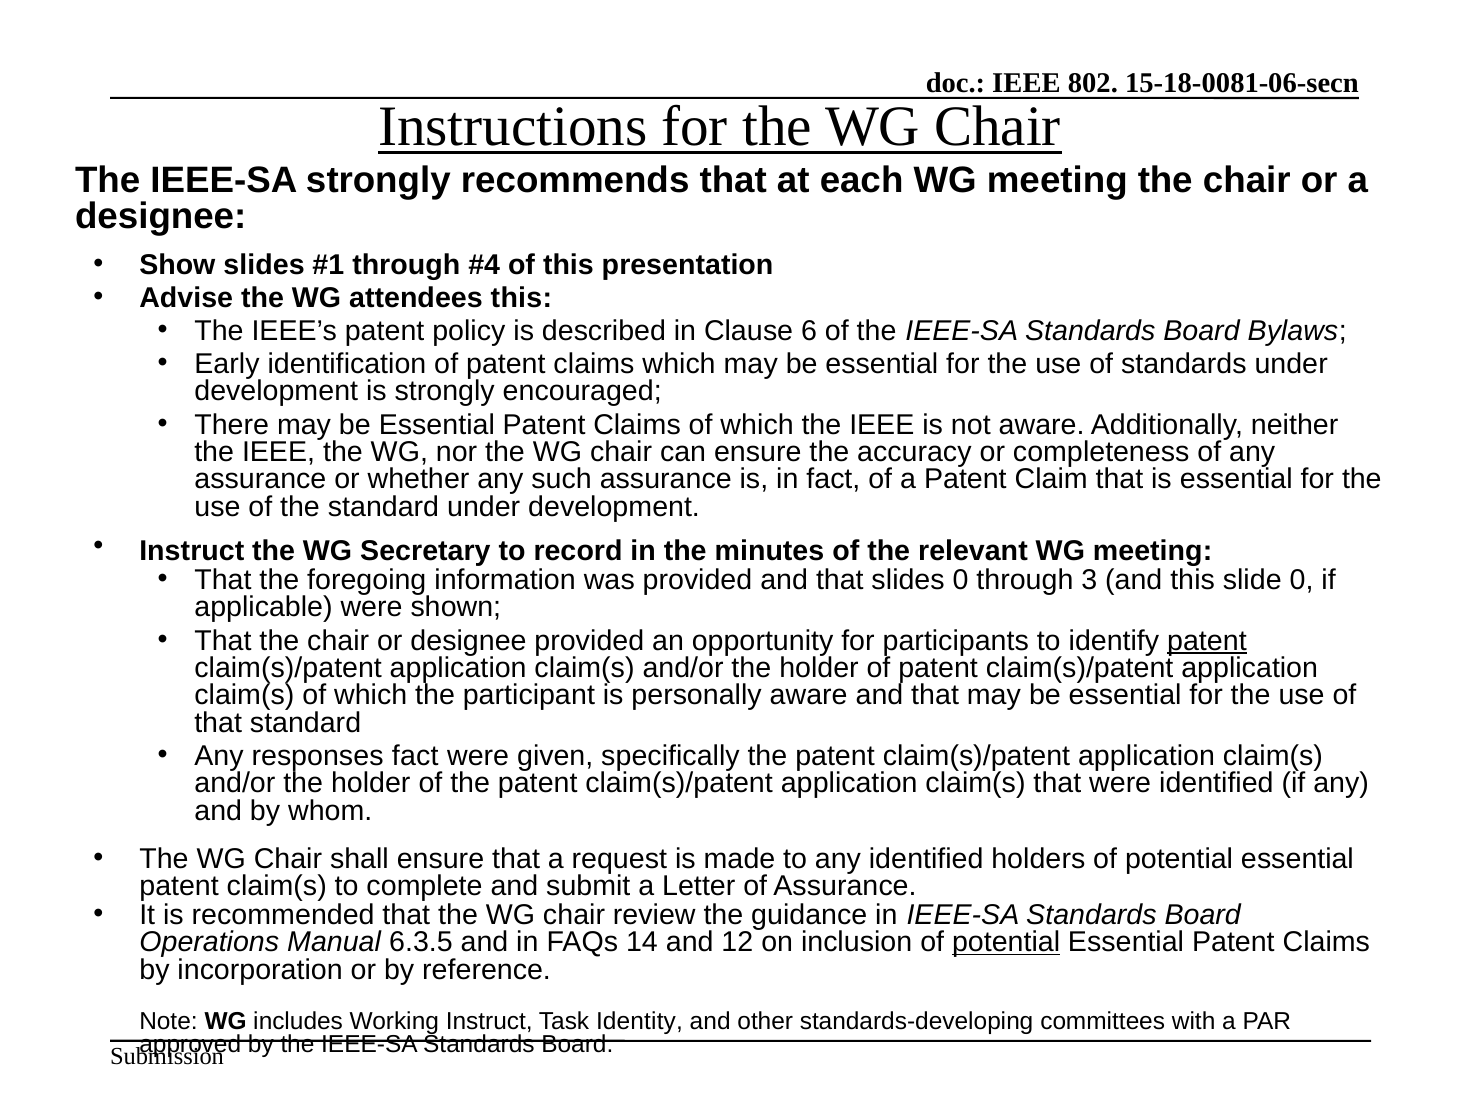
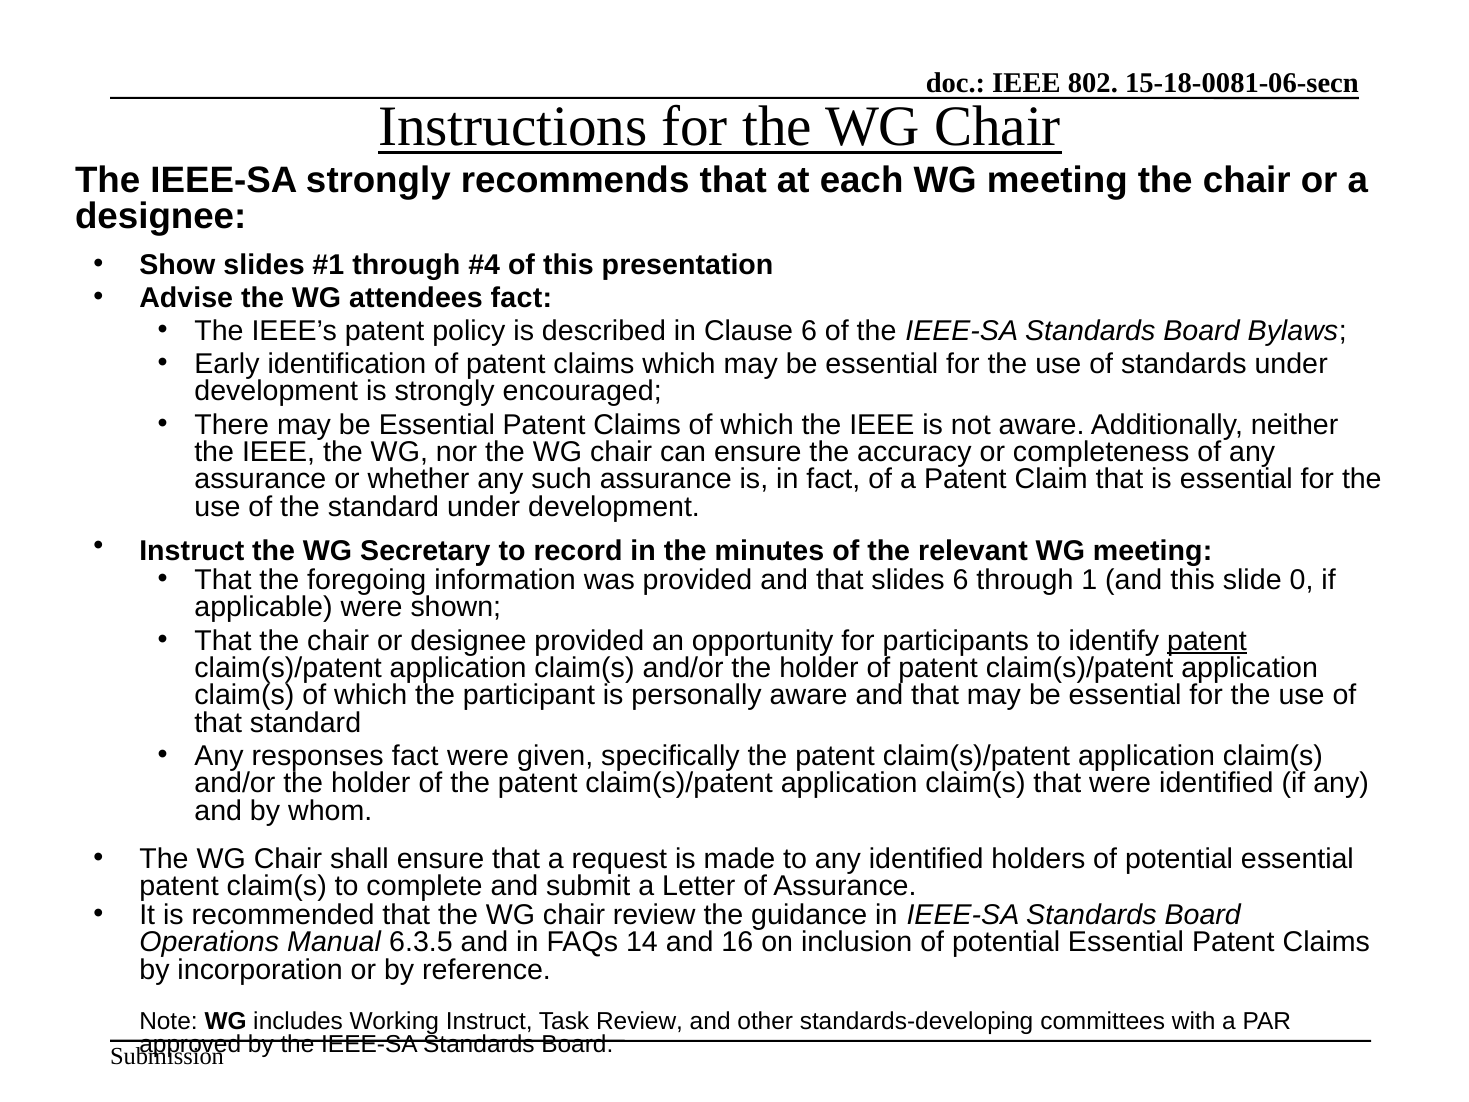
attendees this: this -> fact (521, 298)
slides 0: 0 -> 6 (961, 580)
3: 3 -> 1 (1089, 580)
12: 12 -> 16 (737, 942)
potential underline: present -> none (1006, 942)
Task Identity: Identity -> Review (640, 1021)
